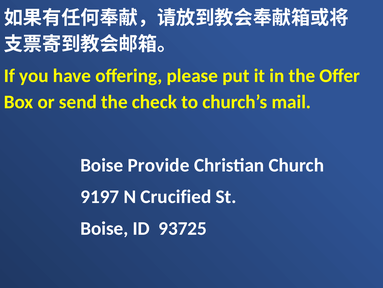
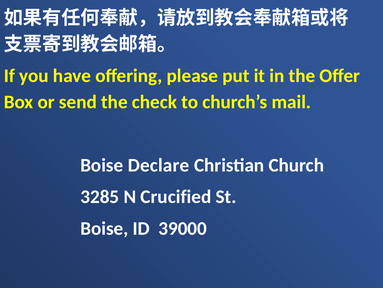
Provide: Provide -> Declare (159, 165)
9197: 9197 -> 3285 (100, 196)
93725: 93725 -> 39000 (183, 228)
